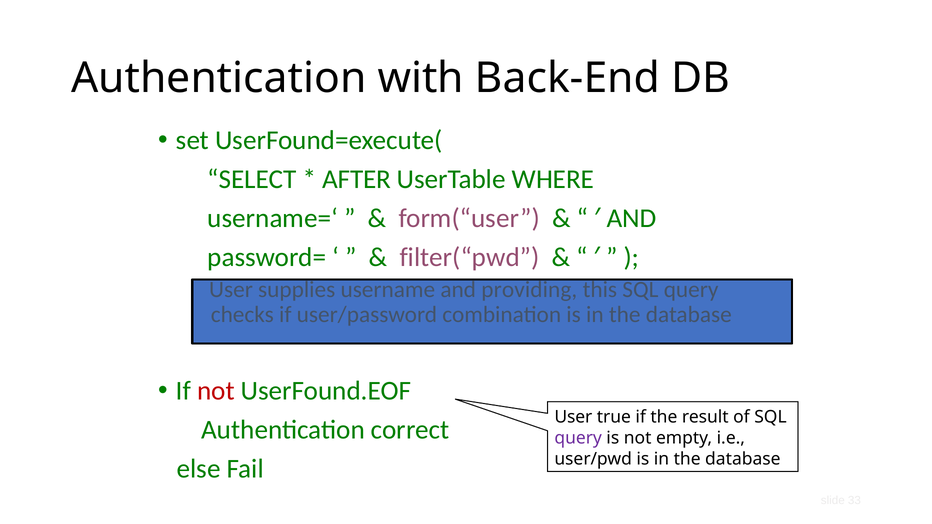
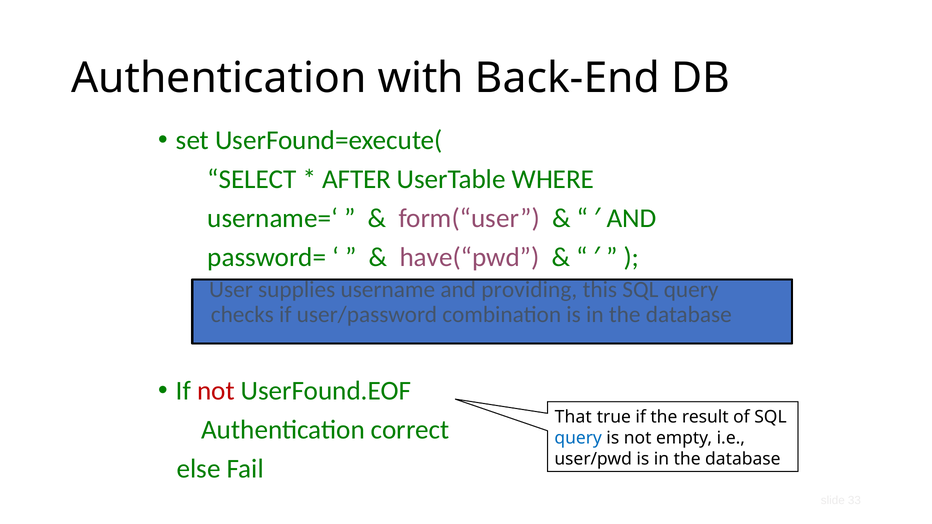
filter(“pwd: filter(“pwd -> have(“pwd (470, 258)
User: User -> That (573, 417)
query colour: purple -> blue (578, 438)
